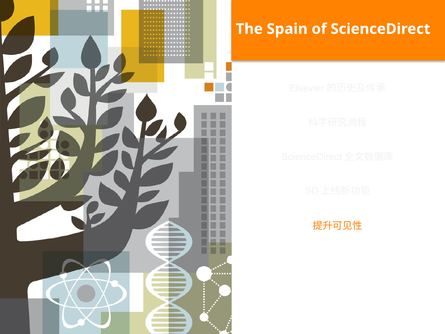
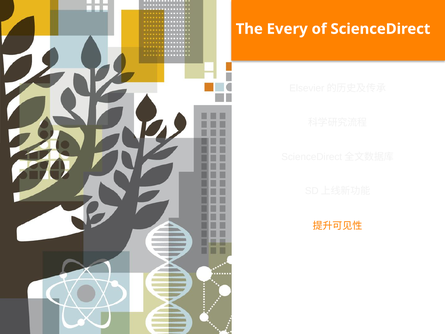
Spain: Spain -> Every (287, 29)
